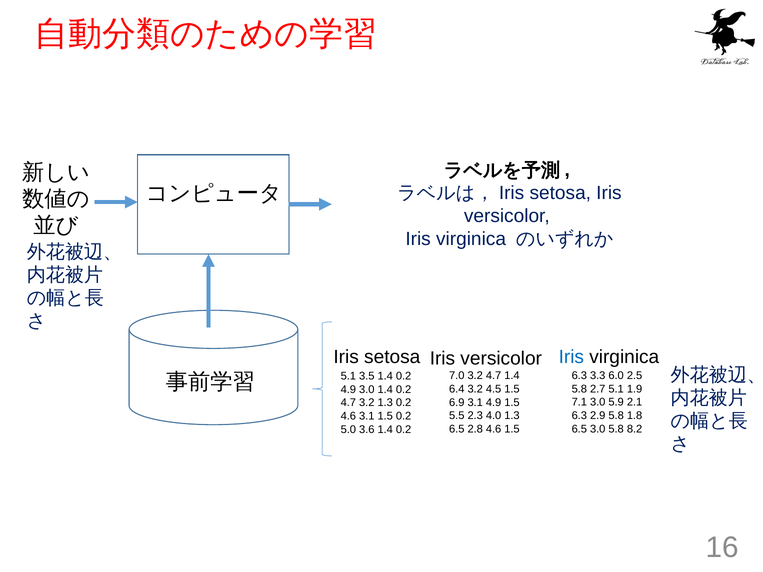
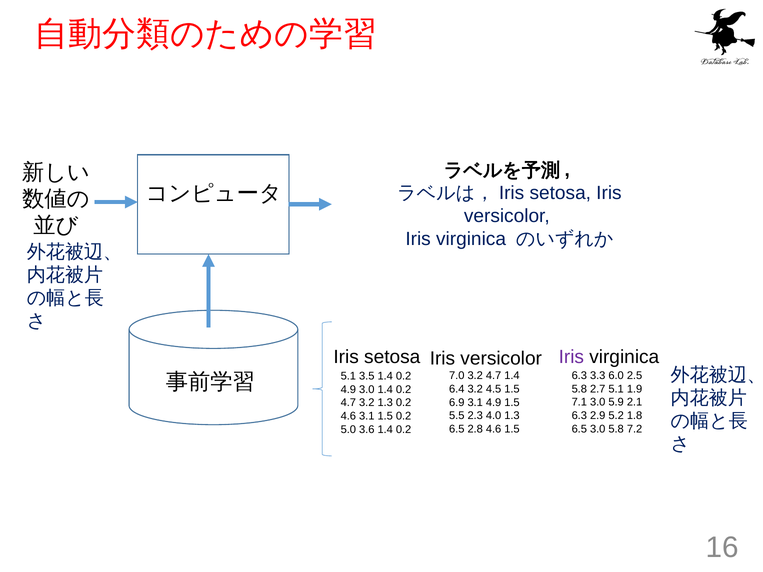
Iris colour: blue -> purple (571, 357)
2.9 5.8: 5.8 -> 5.2 (616, 416)
8.2: 8.2 -> 7.2 (635, 429)
